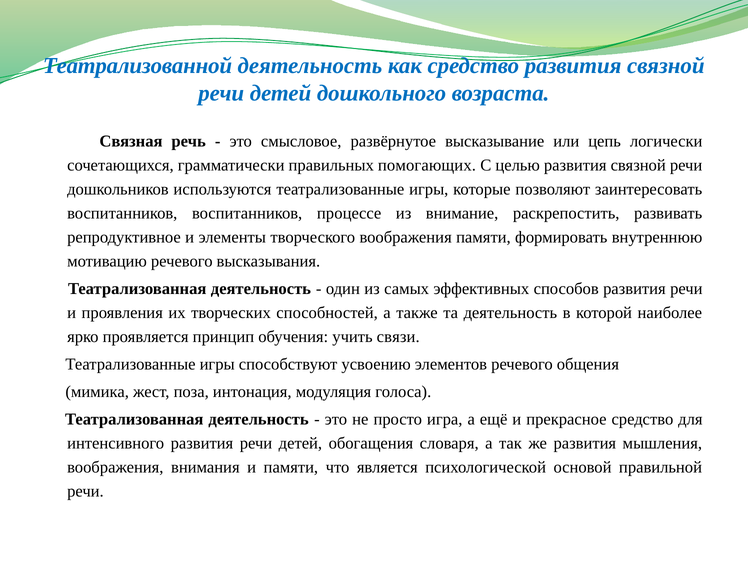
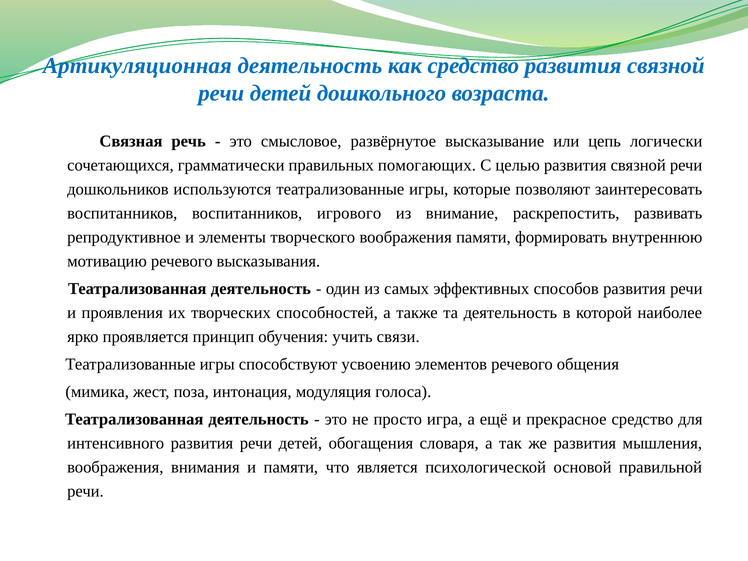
Театрализованной: Театрализованной -> Артикуляционная (137, 66)
процессе: процессе -> игрового (349, 213)
